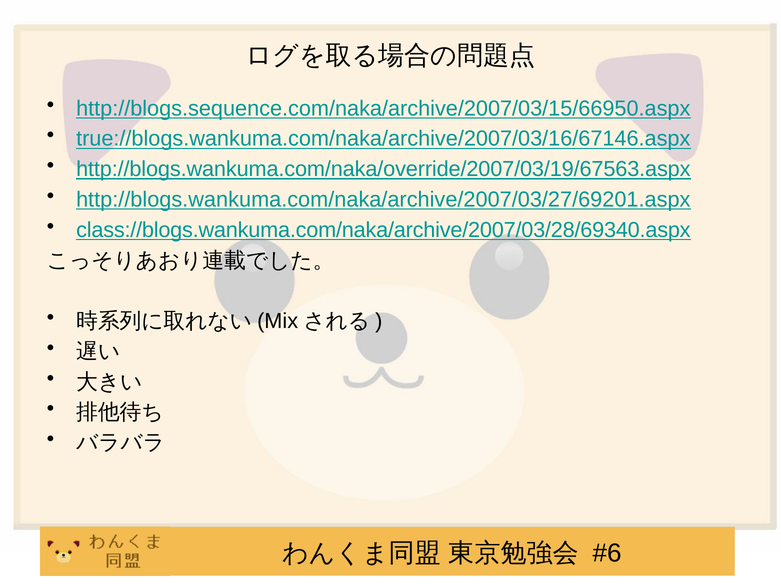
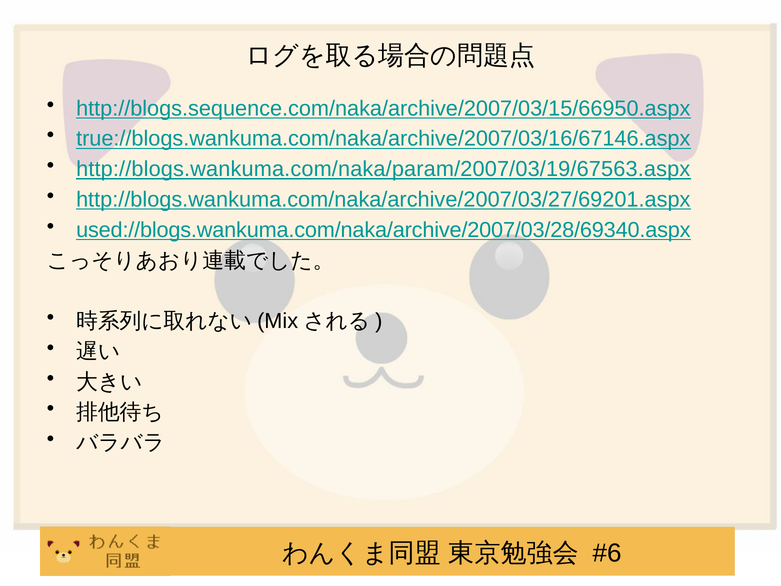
http://blogs.wankuma.com/naka/override/2007/03/19/67563.aspx: http://blogs.wankuma.com/naka/override/2007/03/19/67563.aspx -> http://blogs.wankuma.com/naka/param/2007/03/19/67563.aspx (383, 169)
class://blogs.wankuma.com/naka/archive/2007/03/28/69340.aspx: class://blogs.wankuma.com/naka/archive/2007/03/28/69340.aspx -> used://blogs.wankuma.com/naka/archive/2007/03/28/69340.aspx (383, 230)
